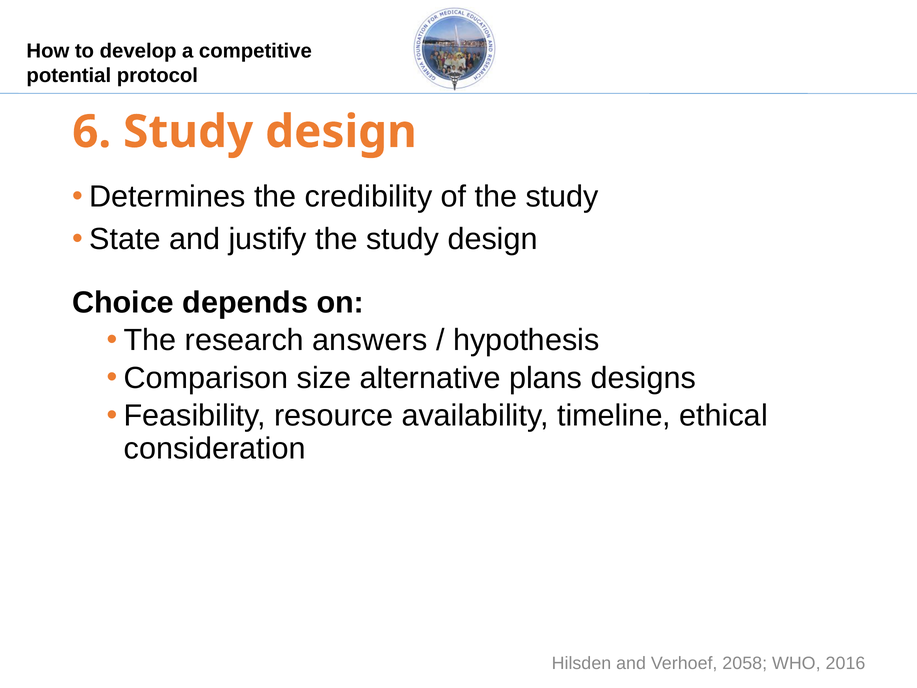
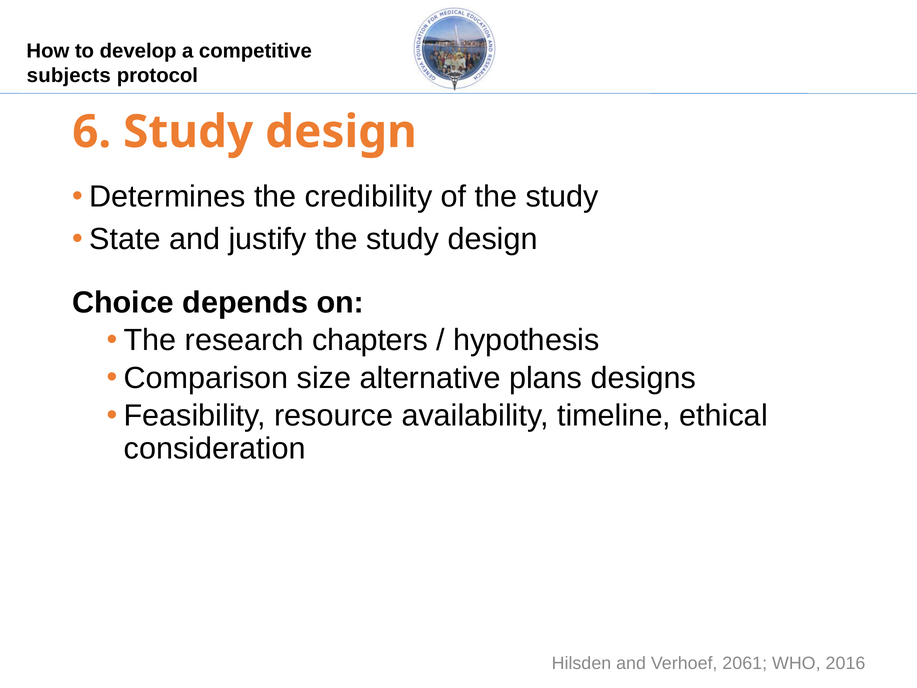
potential: potential -> subjects (69, 76)
answers: answers -> chapters (370, 340)
2058: 2058 -> 2061 (745, 663)
